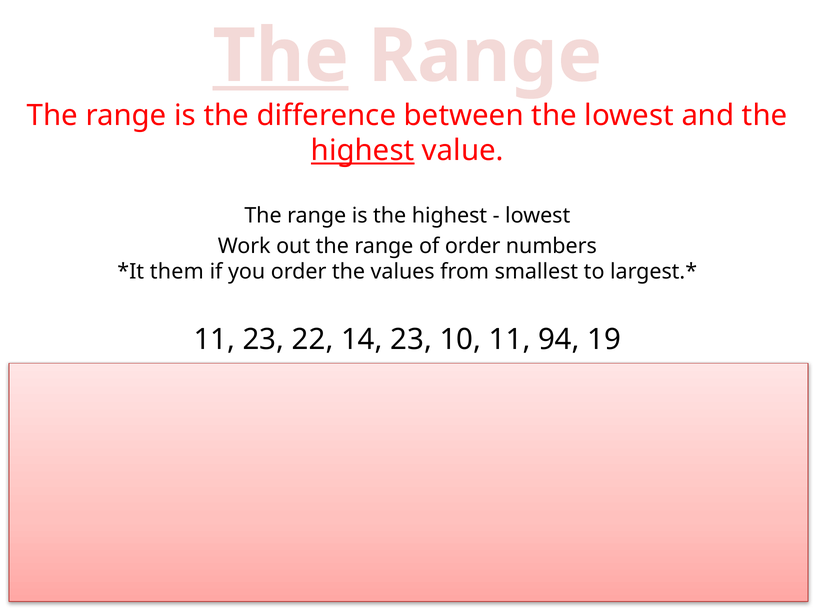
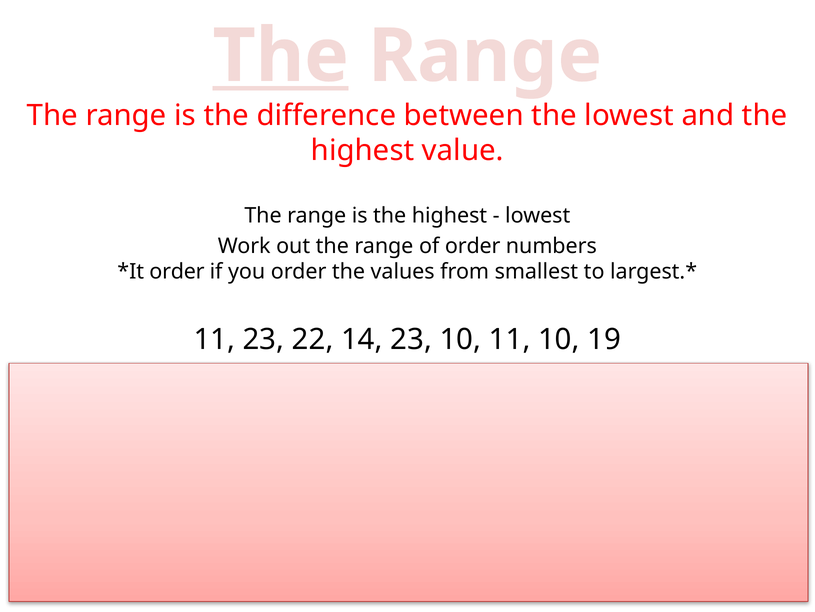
highest underline: present -> none (363, 151)
them: them -> order (177, 271)
11 94: 94 -> 10 (559, 339)
